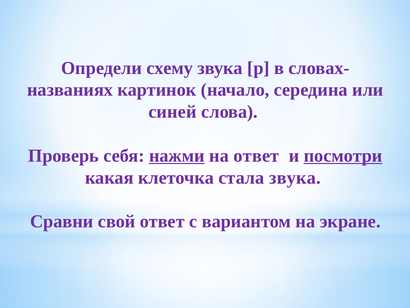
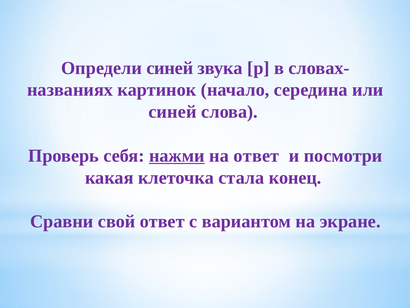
Определи схему: схему -> синей (170, 68)
посмотри underline: present -> none (343, 155)
стала звука: звука -> конец (295, 177)
